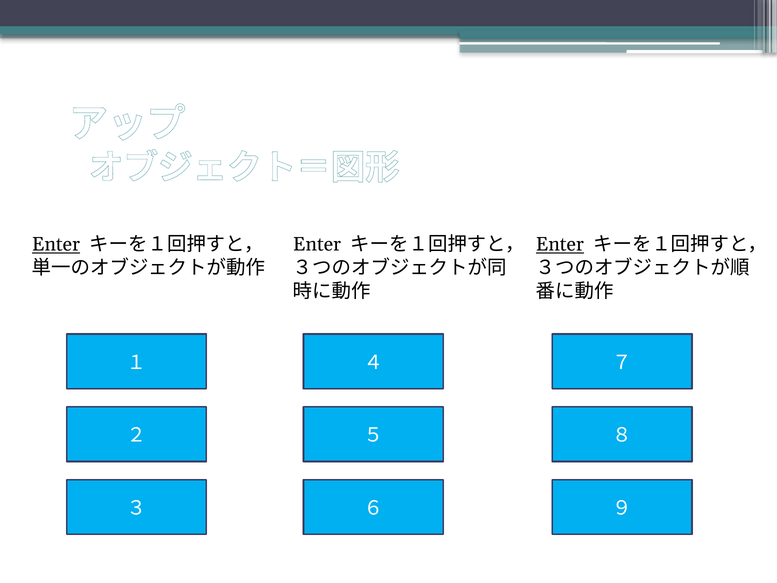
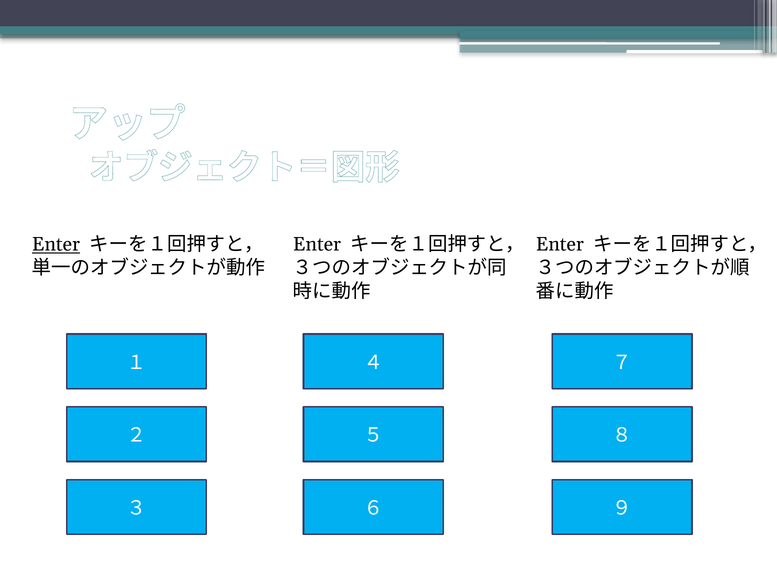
Enter underline: present -> none (560, 244)
